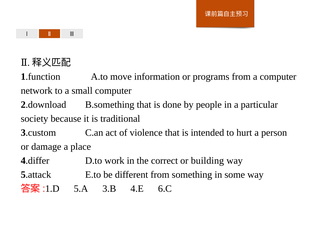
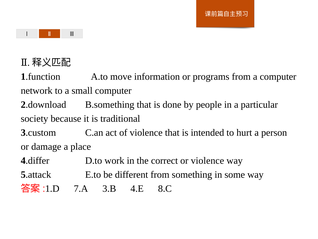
or building: building -> violence (207, 160)
5.A: 5.A -> 7.A (81, 188)
6.C: 6.C -> 8.C (165, 188)
